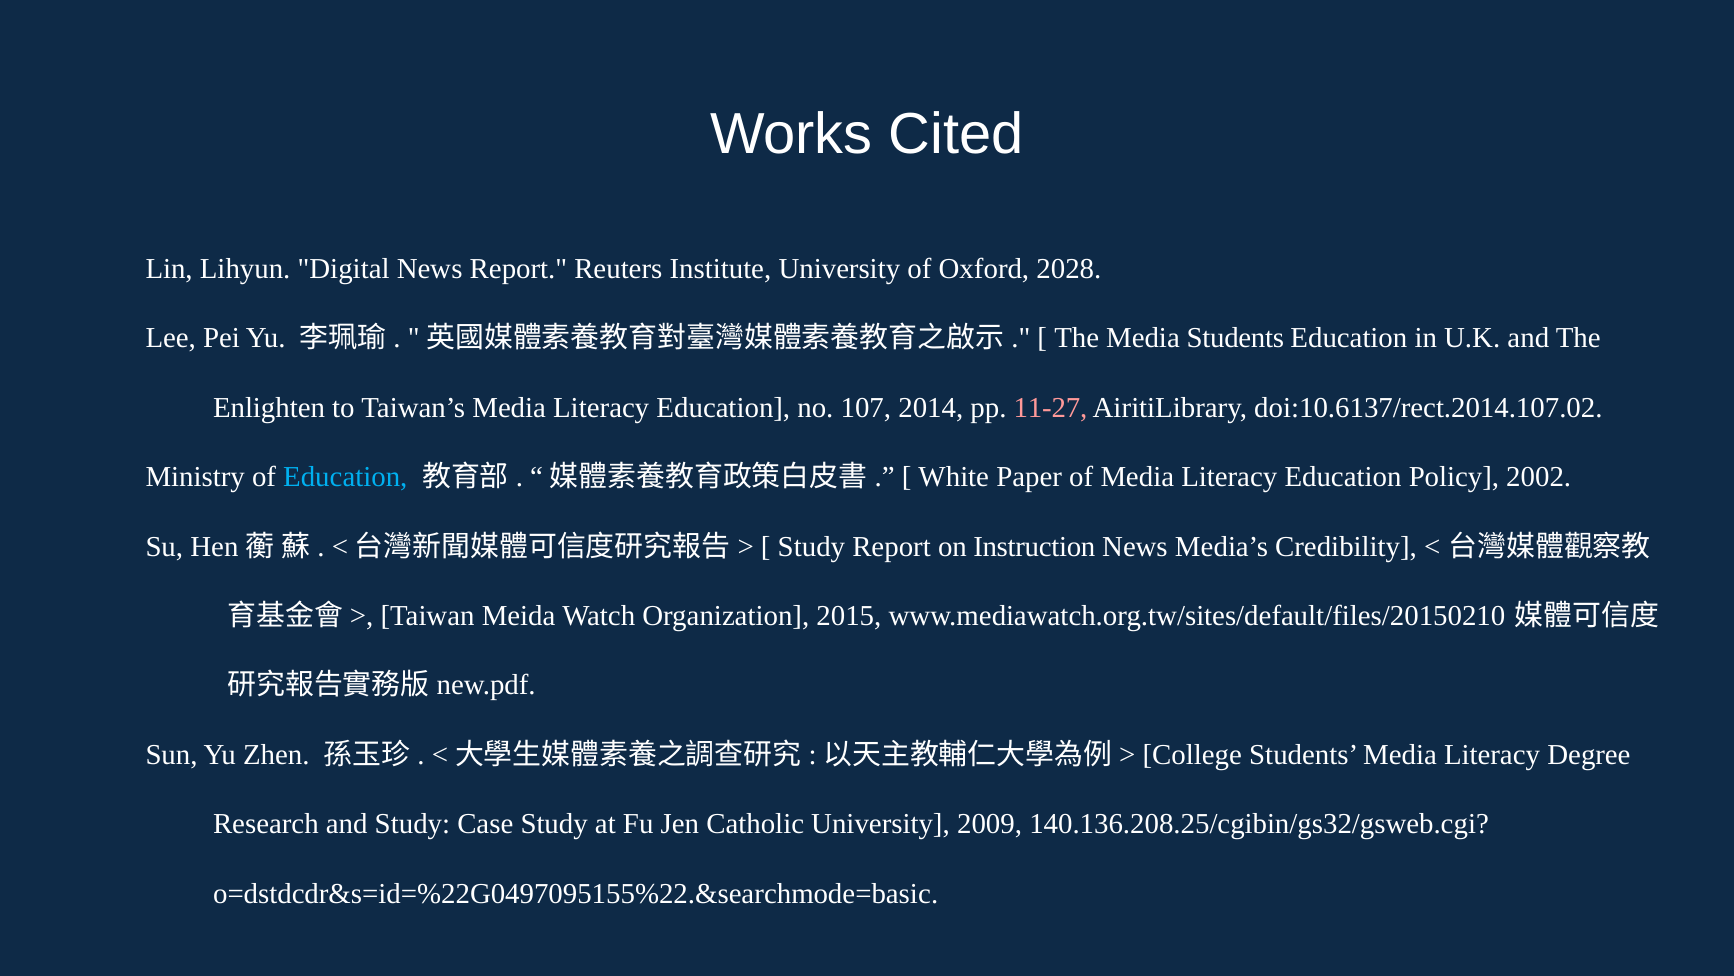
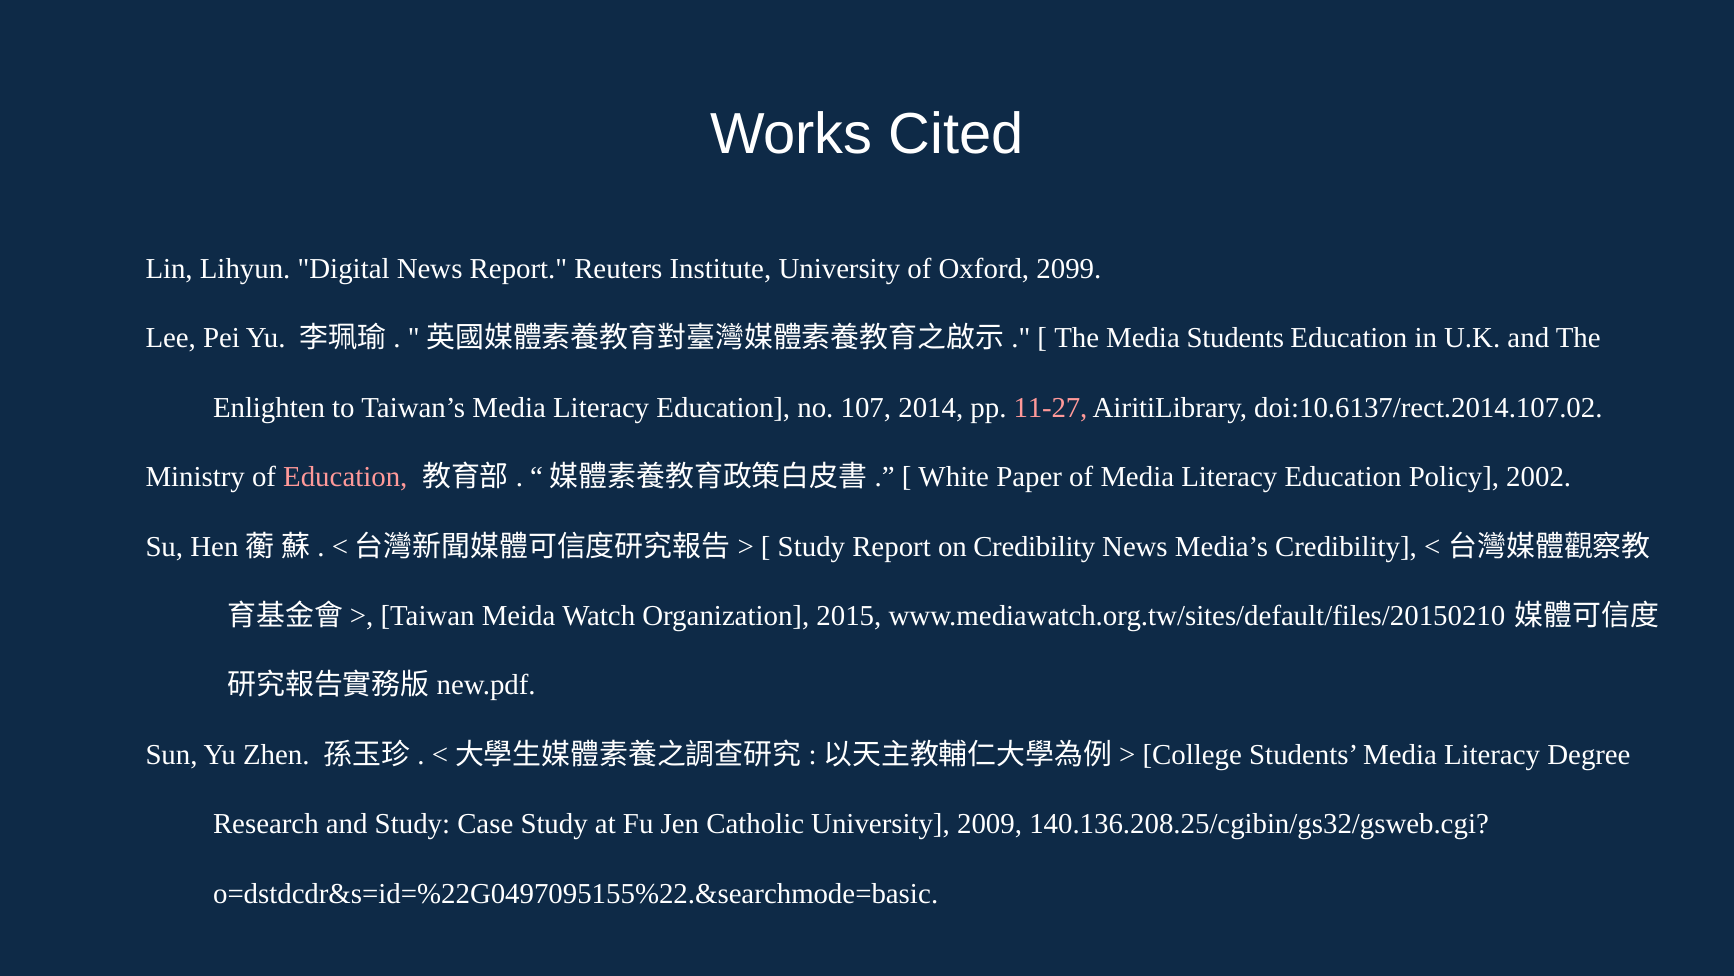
2028: 2028 -> 2099 (1069, 269)
Education colour: light blue -> pink (345, 477)
on Instruction: Instruction -> Credibility (1034, 546)
